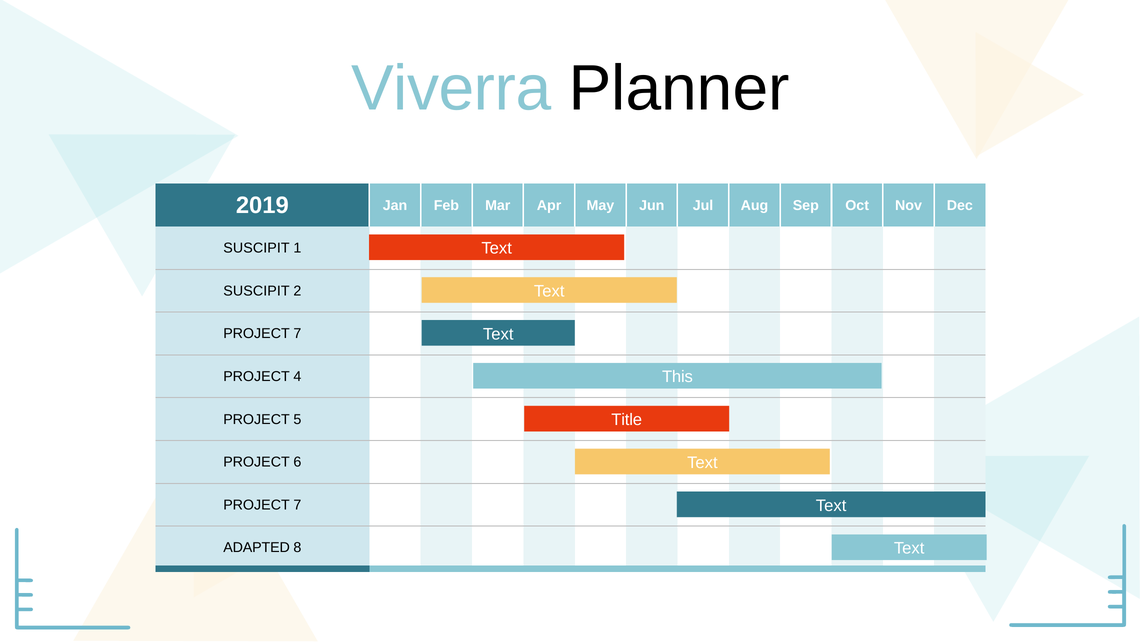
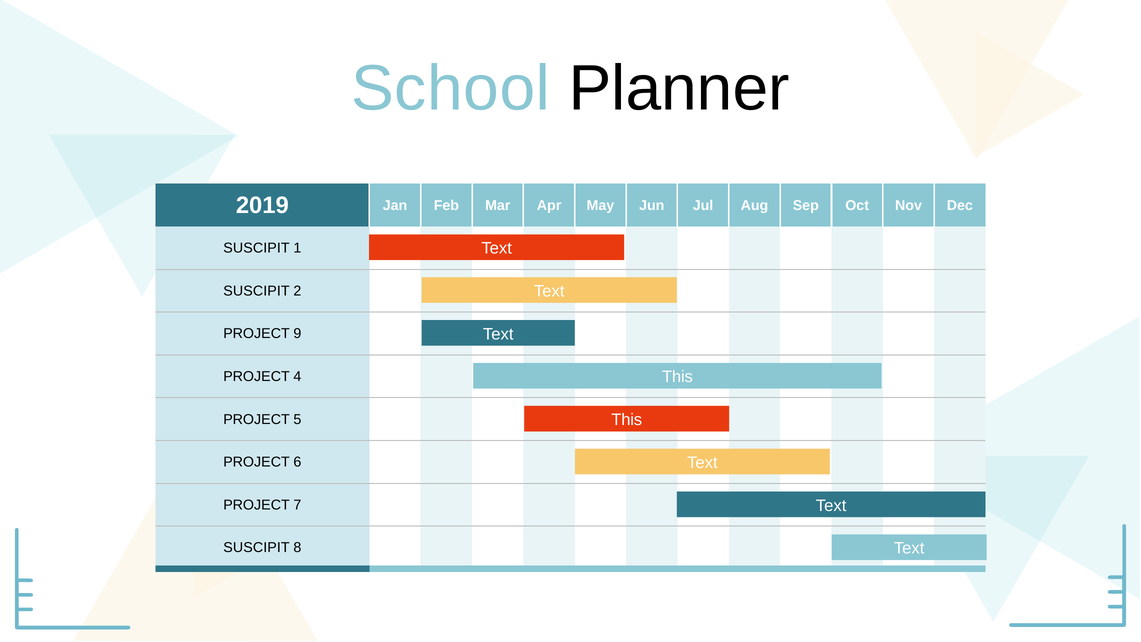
Viverra: Viverra -> School (451, 89)
7: 7 -> 9 (297, 334)
Title: Title -> This (627, 420)
ADAPTED: ADAPTED -> SUSCIPIT (256, 548)
